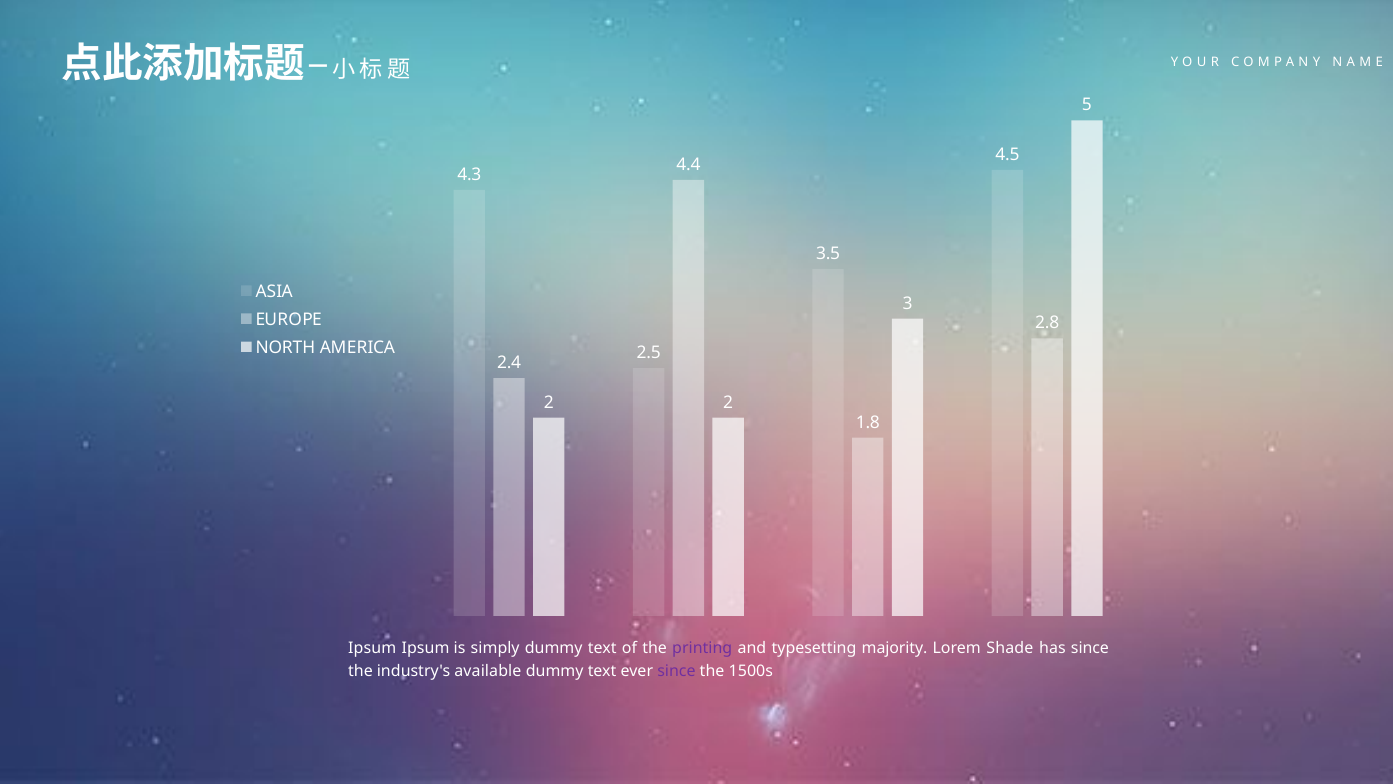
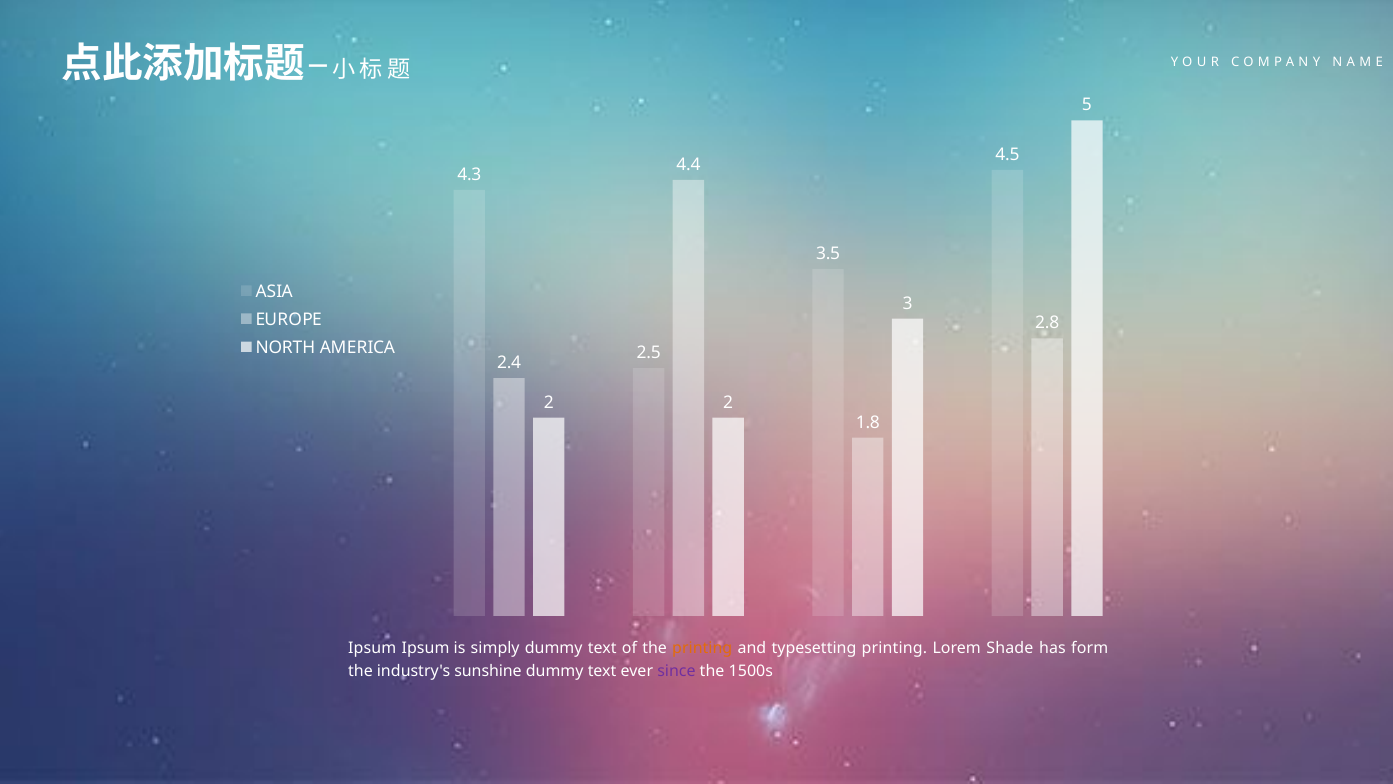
printing colour: purple -> orange (702, 648)
typesetting majority: majority -> printing (894, 648)
has since: since -> form (1090, 648)
available: available -> sunshine (488, 671)
